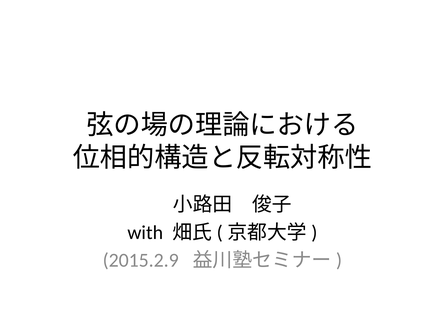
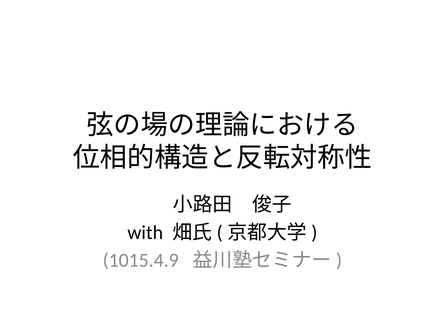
2015.2.9: 2015.2.9 -> 1015.4.9 (141, 260)
